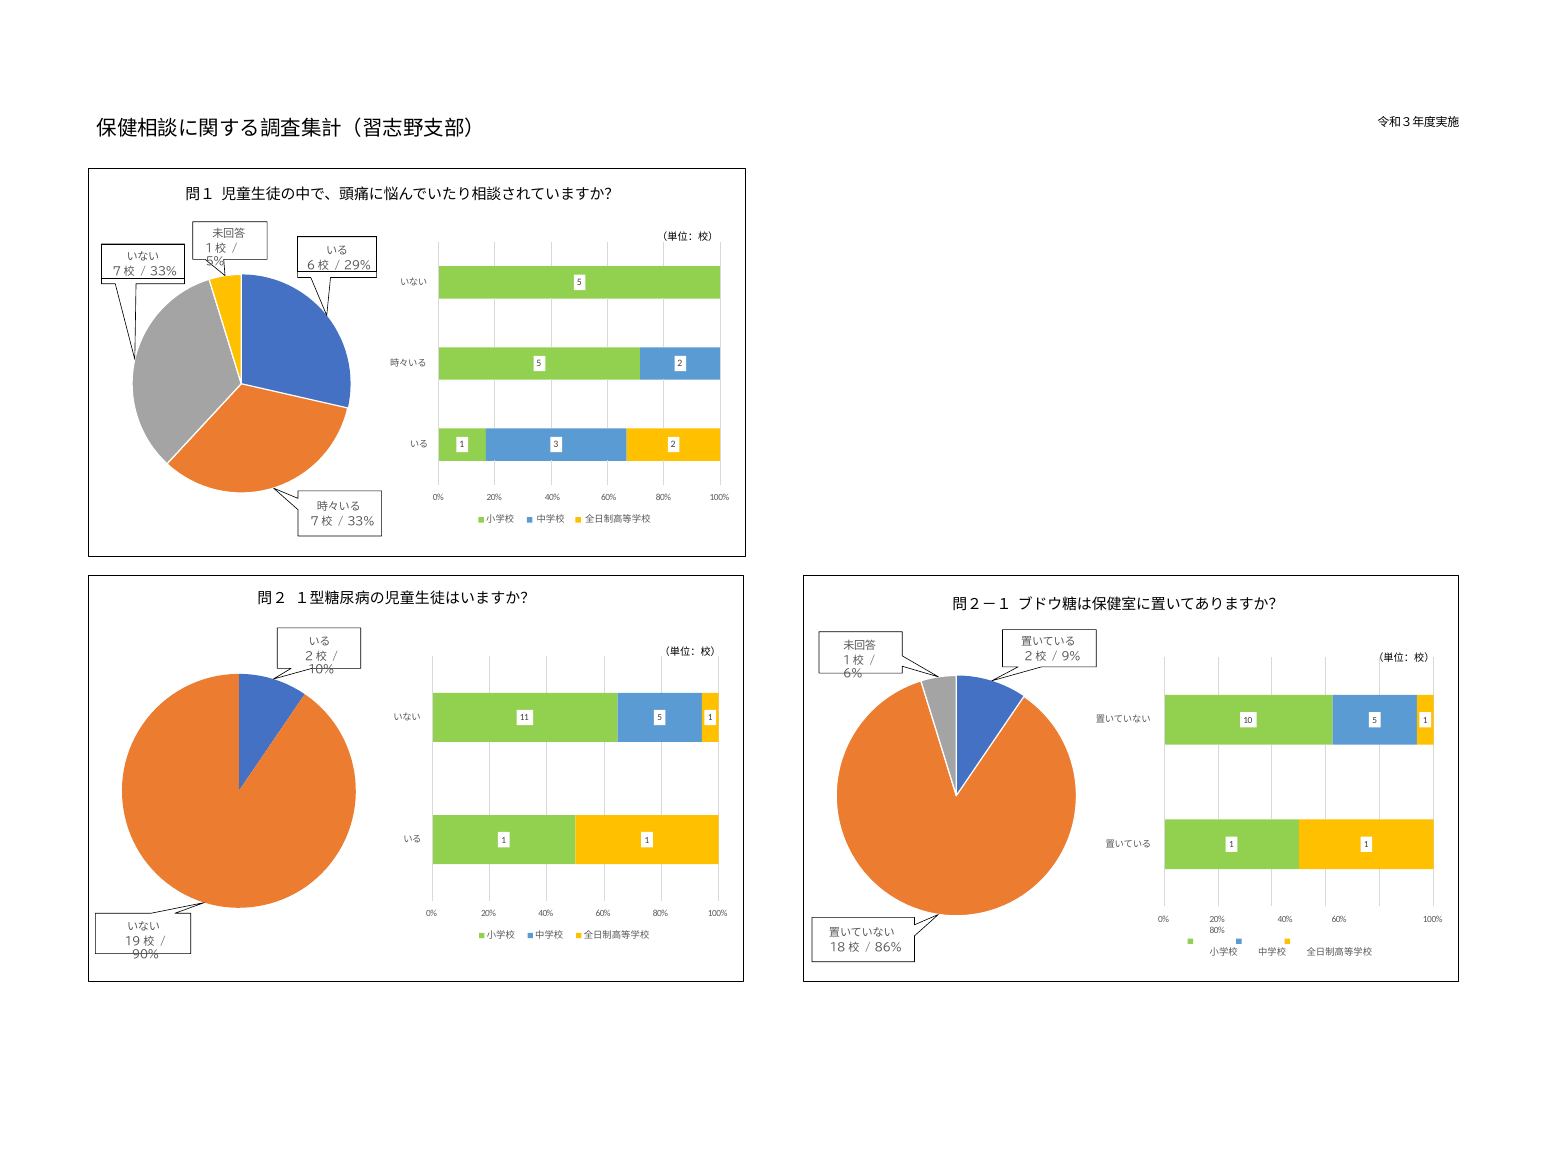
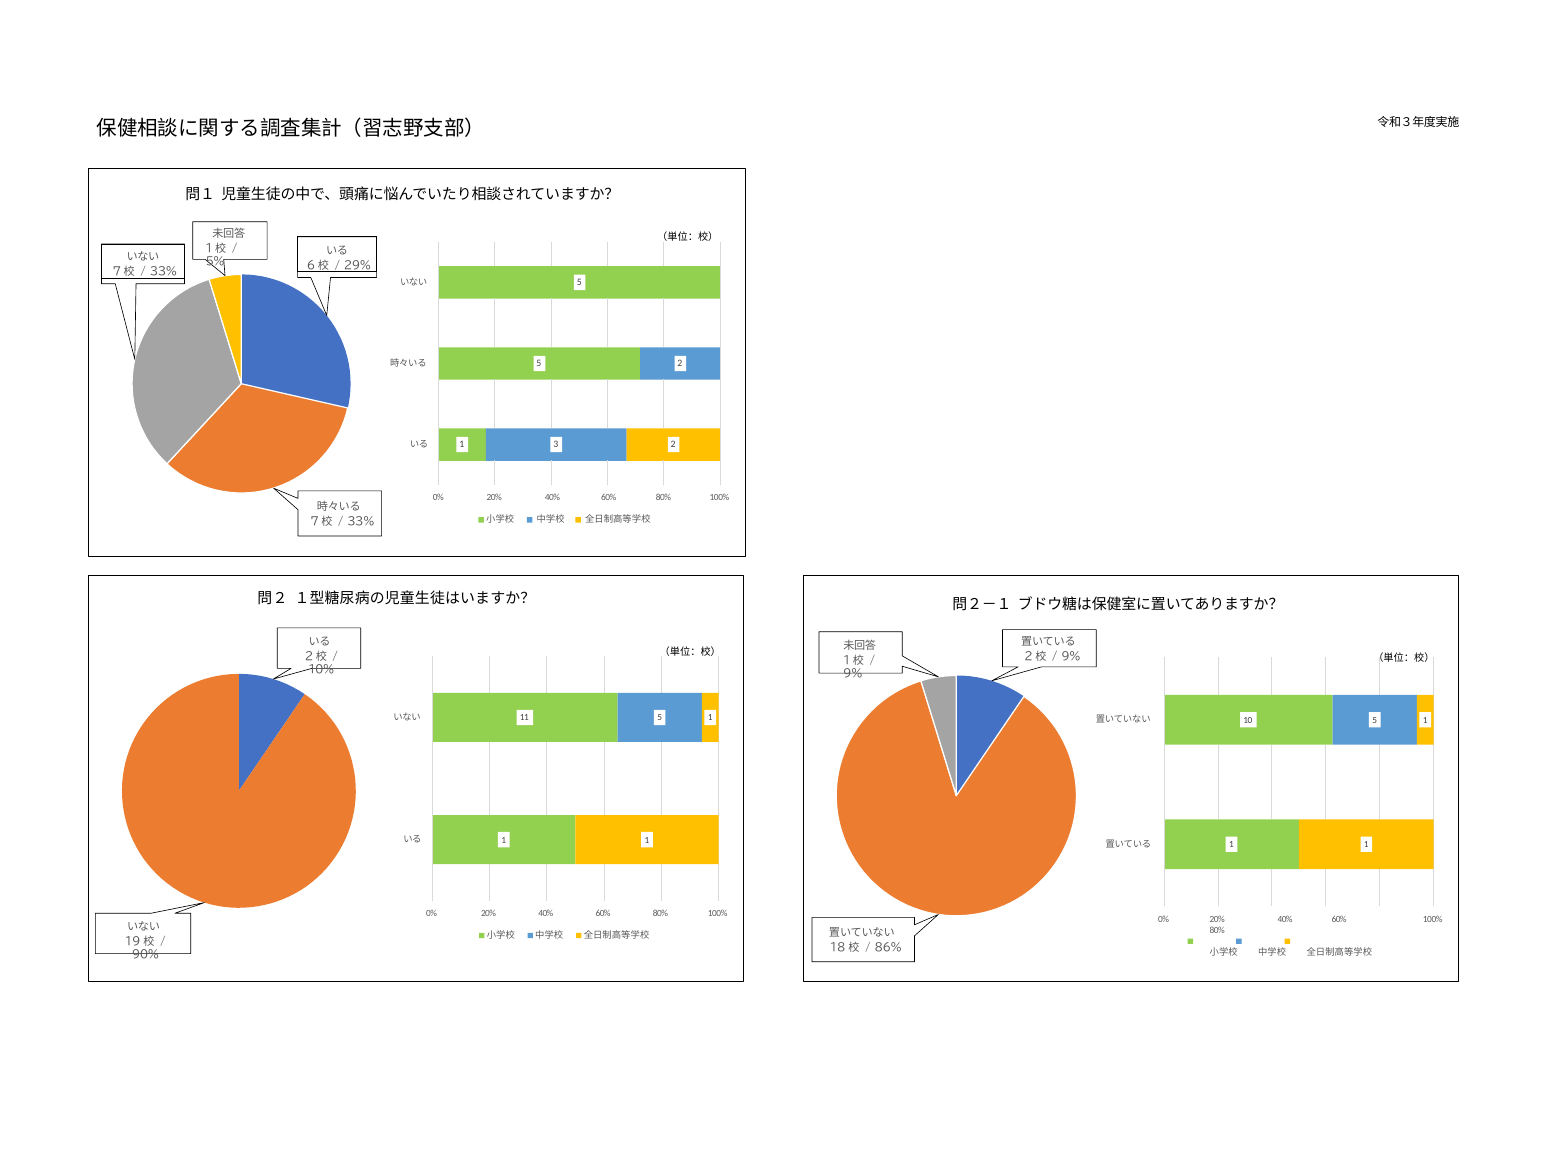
6%: 6% -> 9% (853, 674)
